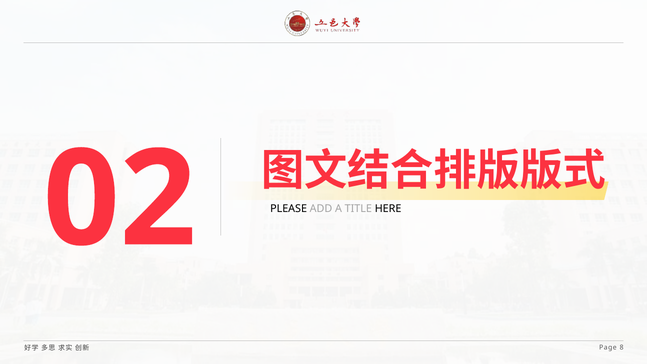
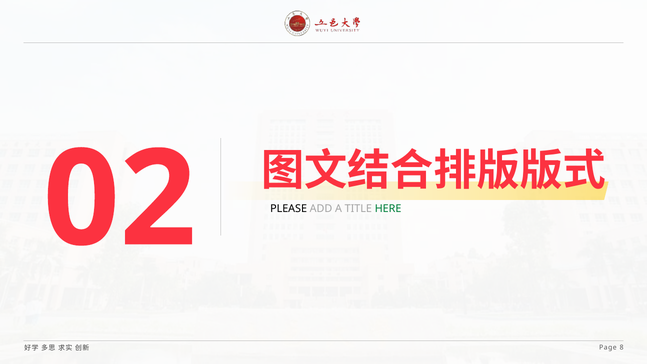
HERE colour: black -> green (388, 209)
